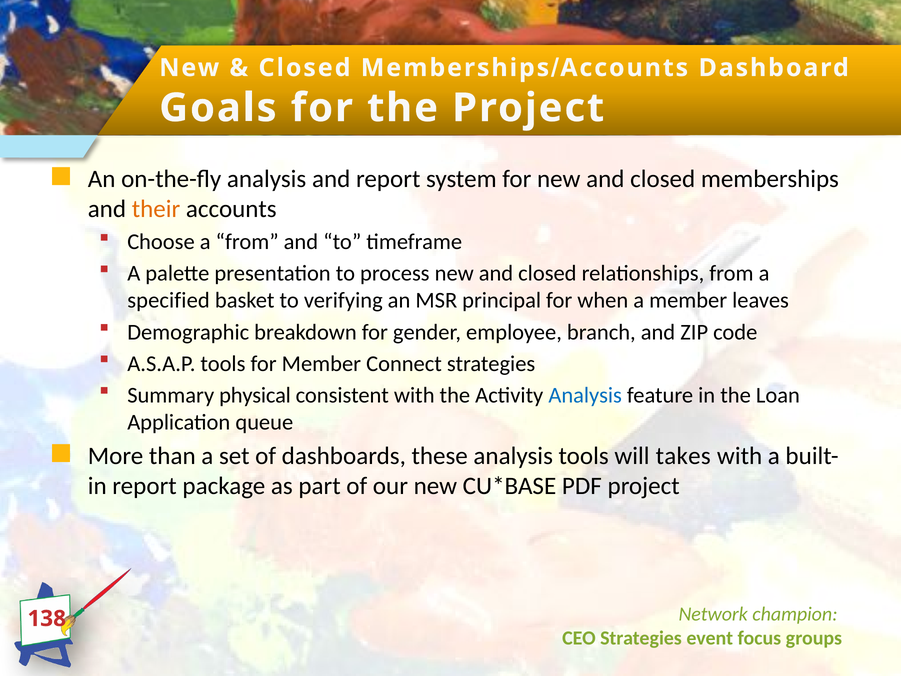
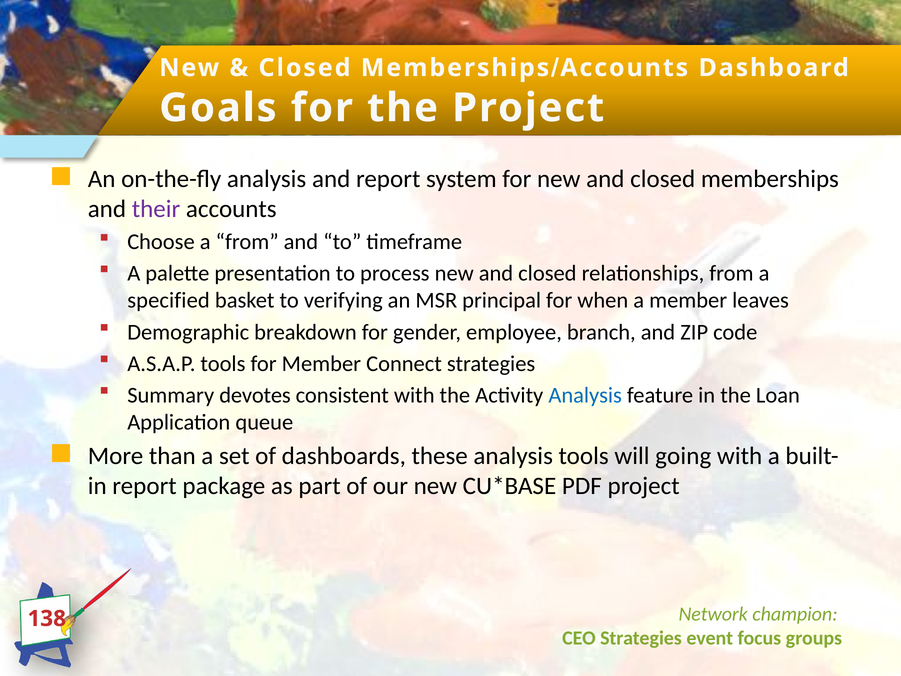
their colour: orange -> purple (156, 209)
physical: physical -> devotes (255, 395)
takes: takes -> going (683, 456)
